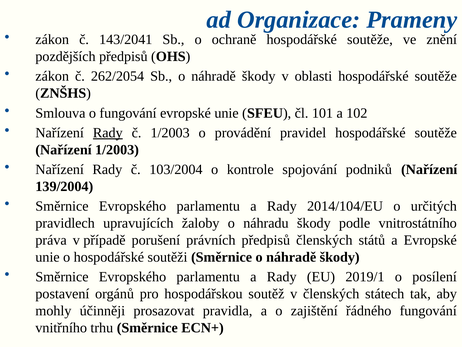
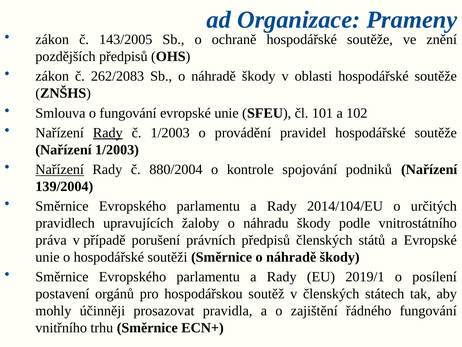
143/2041: 143/2041 -> 143/2005 (126, 39)
262/2054: 262/2054 -> 262/2083 (118, 76)
Nařízení underline: none -> present (60, 169)
103/2004: 103/2004 -> 880/2004 (176, 169)
